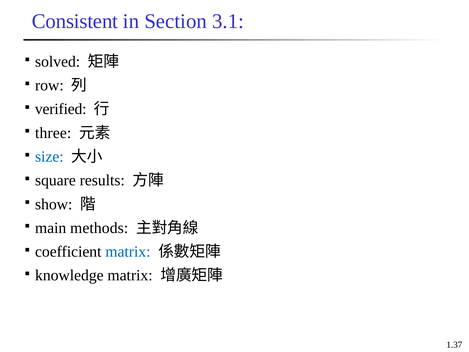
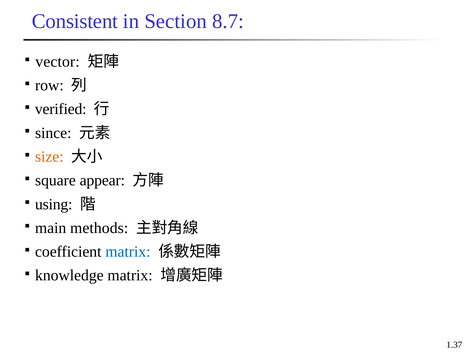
3.1: 3.1 -> 8.7 (228, 21)
solved: solved -> vector (58, 62)
three: three -> since (53, 133)
size colour: blue -> orange (49, 157)
results: results -> appear (102, 180)
show: show -> using (54, 204)
